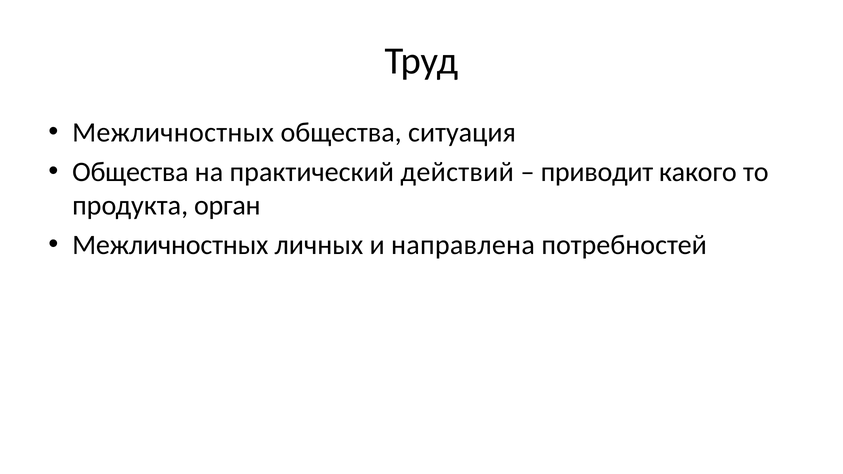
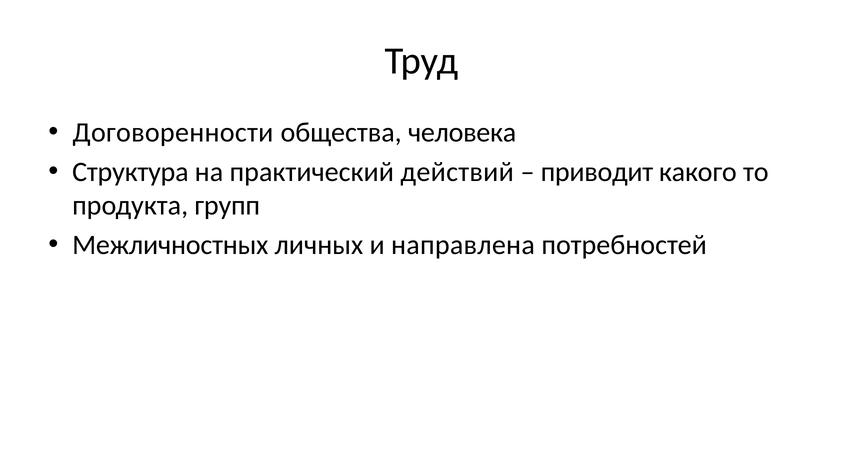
Межличностных: Межличностных -> Договоренности (173, 133)
ситуация: ситуация -> человека (462, 133)
Общества: Общества -> Структура (130, 172)
орган: орган -> групп (227, 206)
